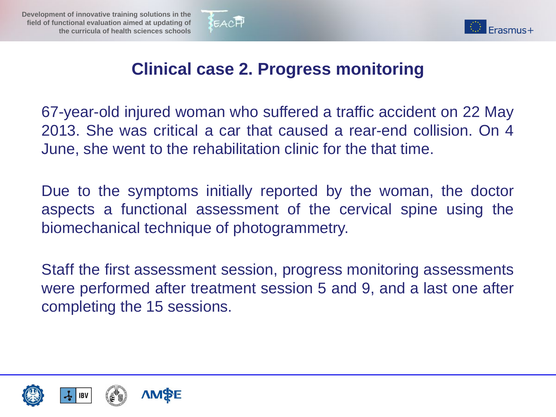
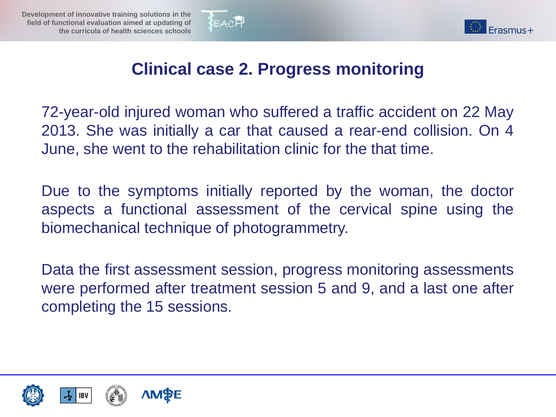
67-year-old: 67-year-old -> 72-year-old (81, 112)
was critical: critical -> initially (176, 131)
Staff: Staff -> Data (58, 270)
